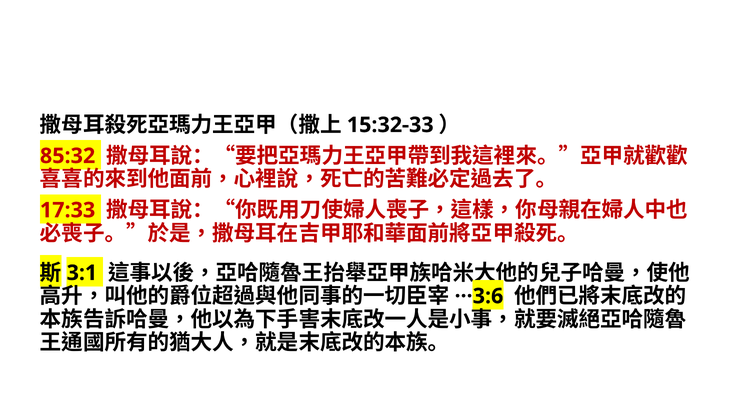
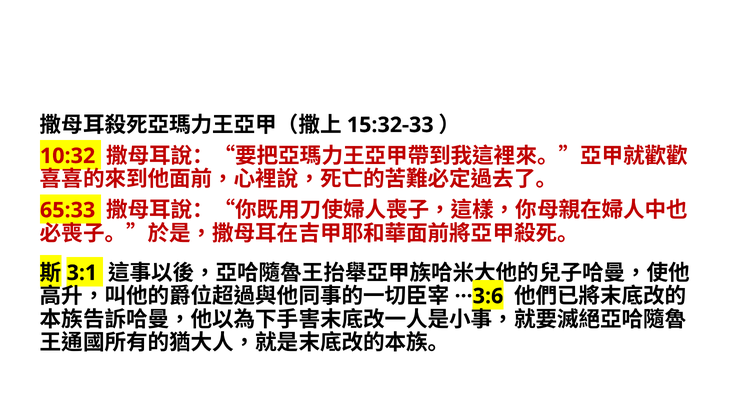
85:32: 85:32 -> 10:32 (68, 156)
17:33: 17:33 -> 65:33 (68, 210)
